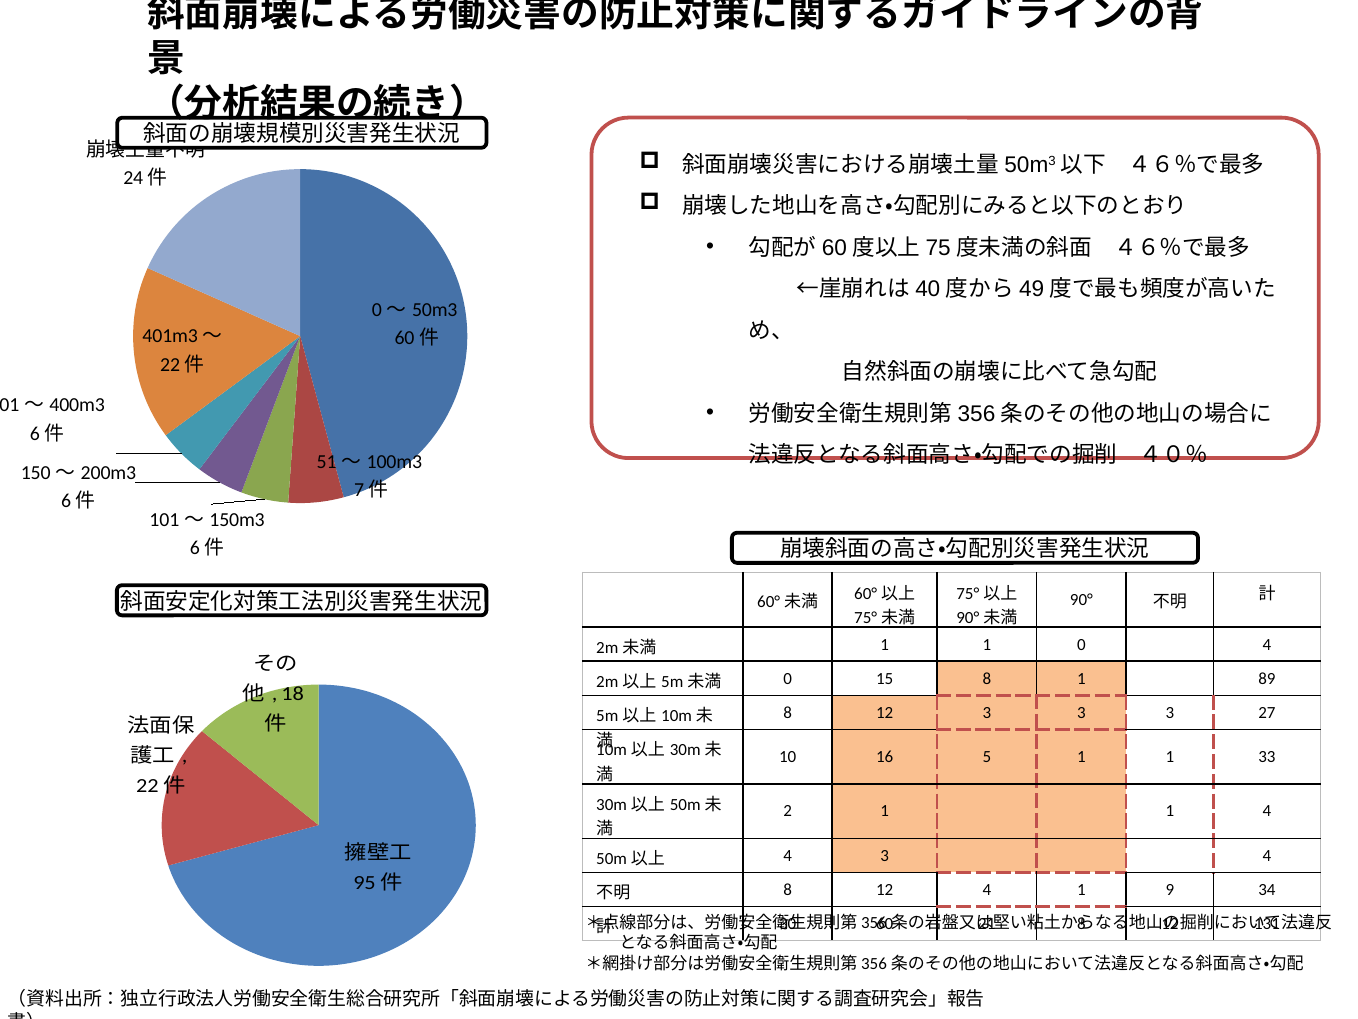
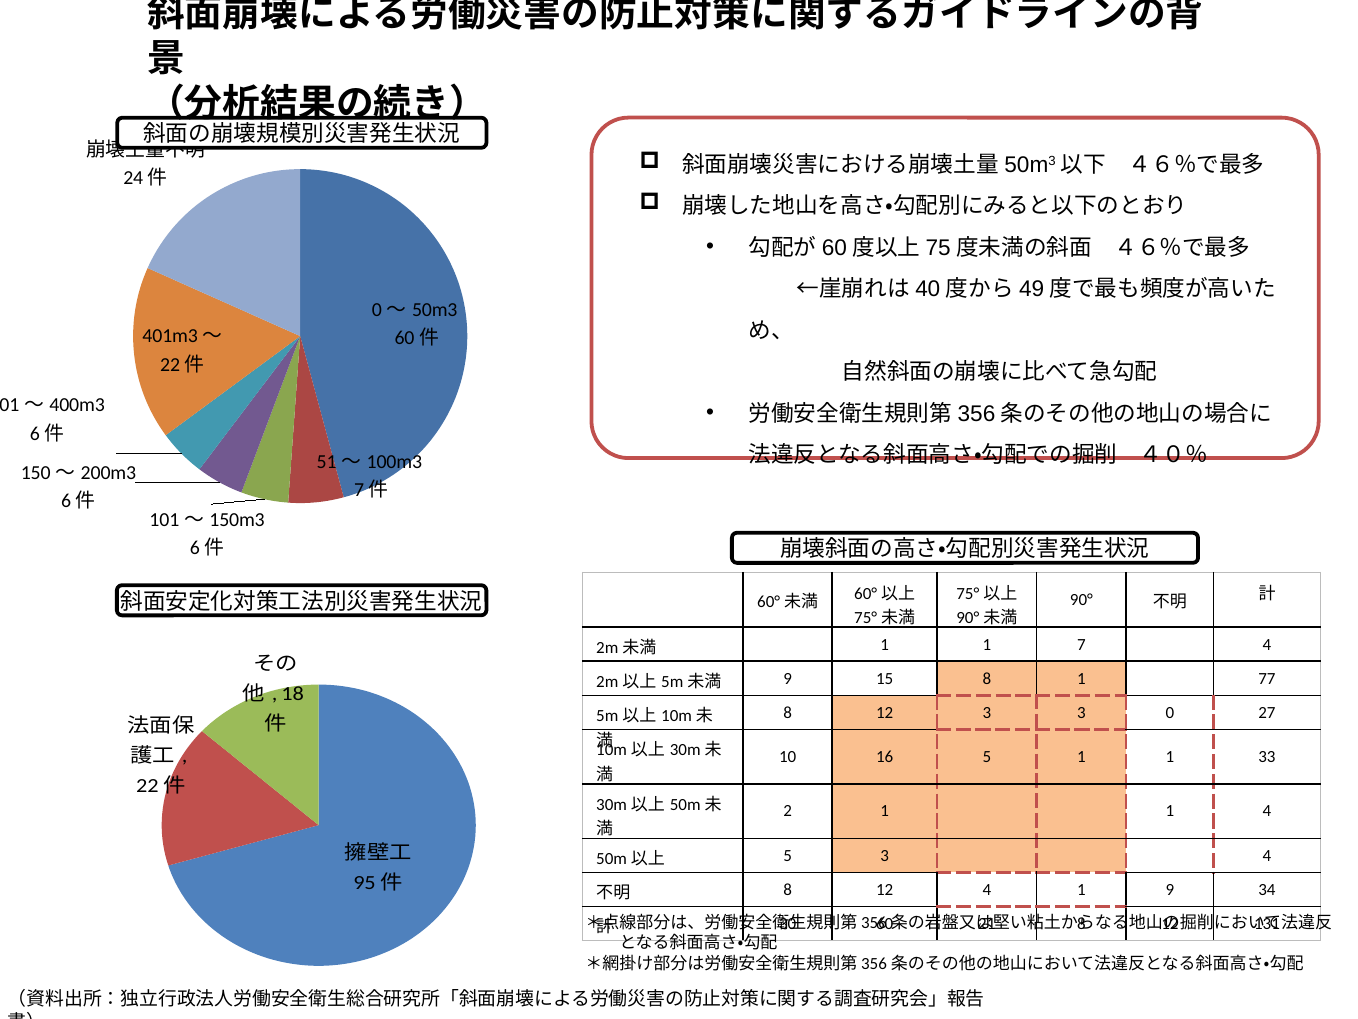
1 0: 0 -> 7 (1081, 644)
0: 0 -> 9 (788, 678)
89: 89 -> 77 (1267, 678)
3 3 3: 3 -> 0 (1170, 712)
4: 4 -> 5 (788, 855)
